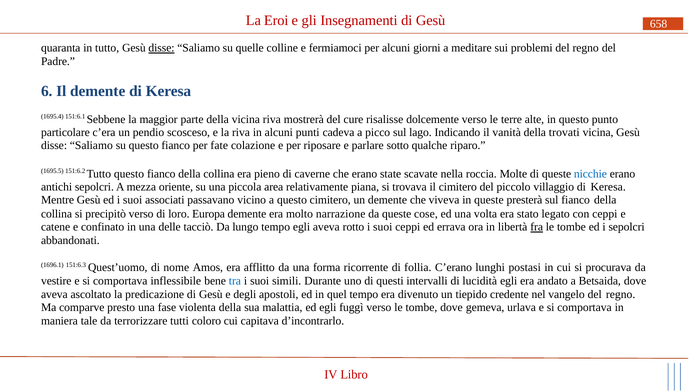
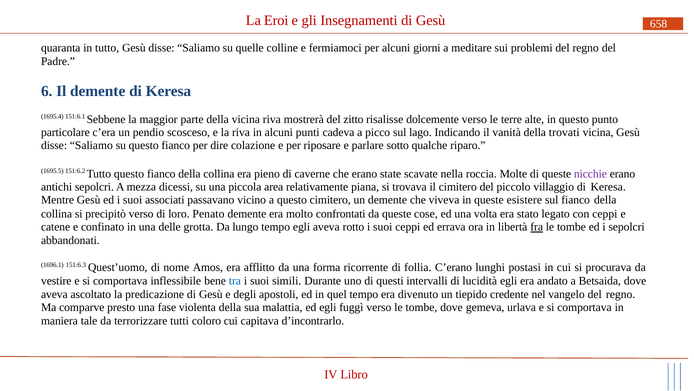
disse underline: present -> none (161, 48)
cure: cure -> zitto (353, 119)
fate: fate -> dire (219, 146)
nicchie colour: blue -> purple (590, 174)
oriente: oriente -> dicessi (176, 187)
presterà: presterà -> esistere (524, 200)
Europa: Europa -> Penato (208, 214)
narrazione: narrazione -> confrontati (341, 214)
tacciò: tacciò -> grotta (198, 227)
